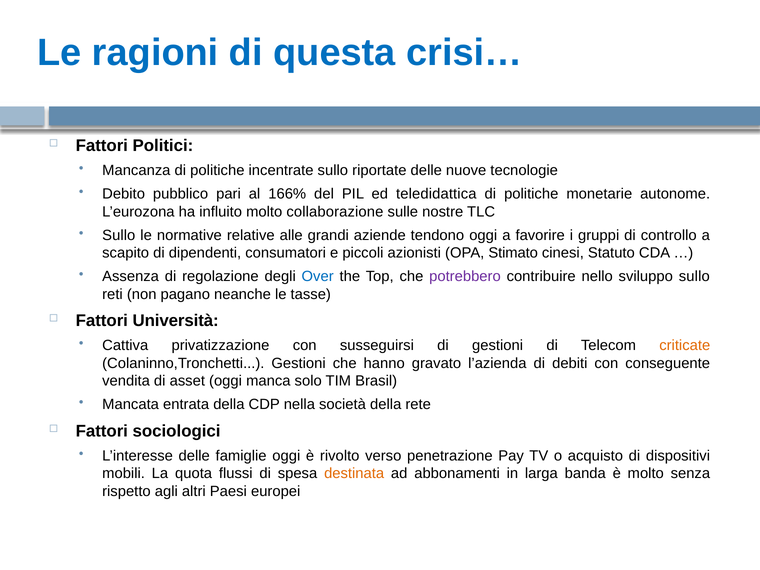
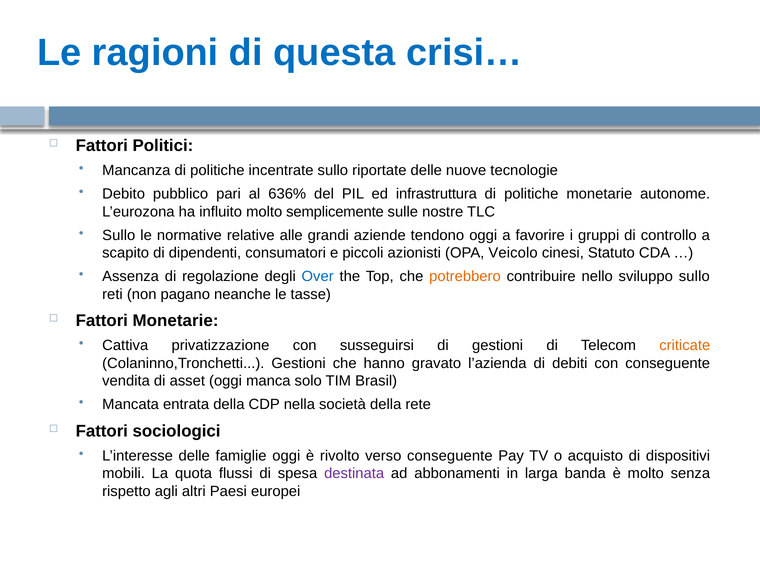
166%: 166% -> 636% (287, 194)
teledidattica: teledidattica -> infrastruttura (436, 194)
collaborazione: collaborazione -> semplicemente (335, 212)
Stimato: Stimato -> Veicolo (513, 253)
potrebbero colour: purple -> orange (465, 276)
Fattori Università: Università -> Monetarie (176, 321)
verso penetrazione: penetrazione -> conseguente (450, 456)
destinata colour: orange -> purple (354, 473)
